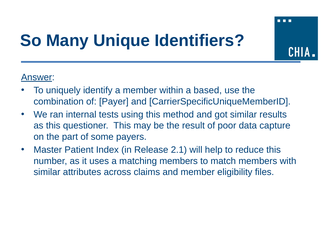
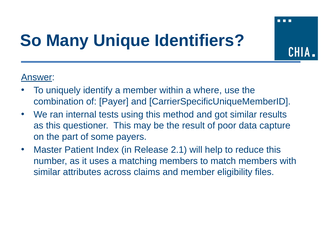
based: based -> where (208, 90)
